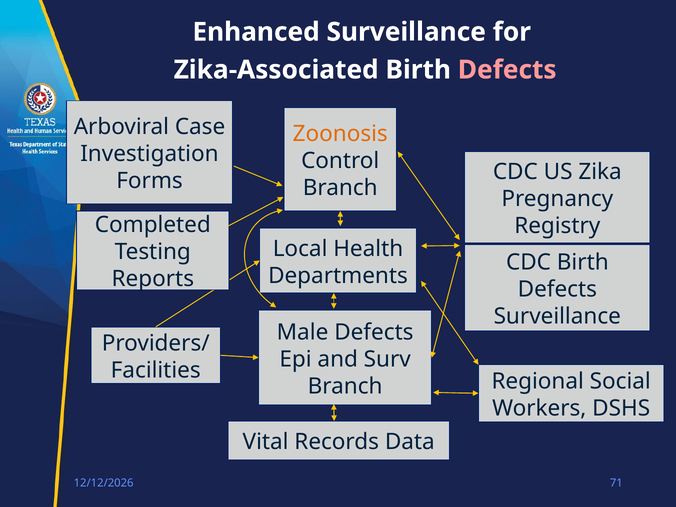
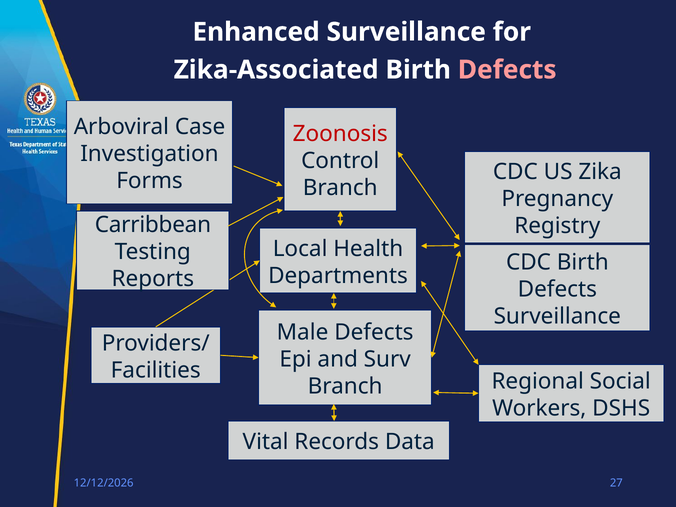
Zoonosis colour: orange -> red (340, 134)
Completed: Completed -> Carribbean (153, 225)
71: 71 -> 27 (616, 483)
